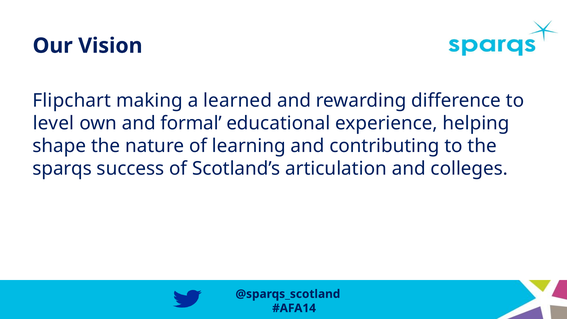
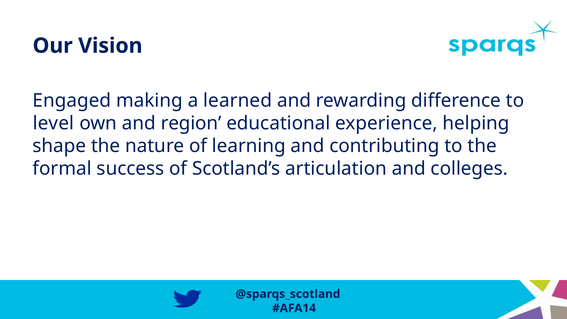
Flipchart: Flipchart -> Engaged (72, 101)
formal: formal -> region (191, 123)
sparqs: sparqs -> formal (62, 169)
